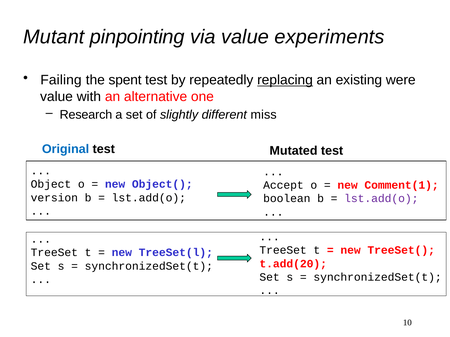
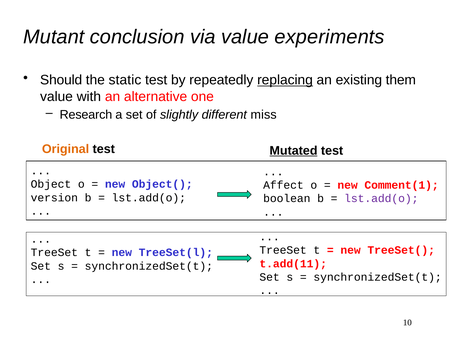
pinpointing: pinpointing -> conclusion (137, 37)
Failing: Failing -> Should (61, 80)
spent: spent -> static (125, 80)
were: were -> them (401, 80)
Original colour: blue -> orange (66, 149)
Mutated underline: none -> present (294, 151)
Accept: Accept -> Affect (283, 185)
t.add(20: t.add(20 -> t.add(11 (293, 264)
